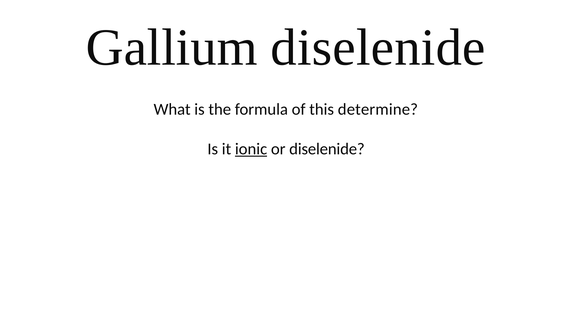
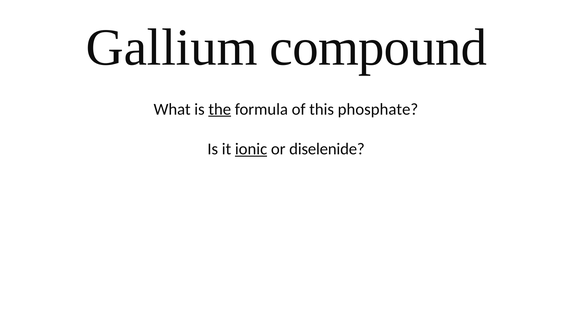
Gallium diselenide: diselenide -> compound (378, 48)
the underline: none -> present (220, 109)
determine: determine -> phosphate (378, 109)
